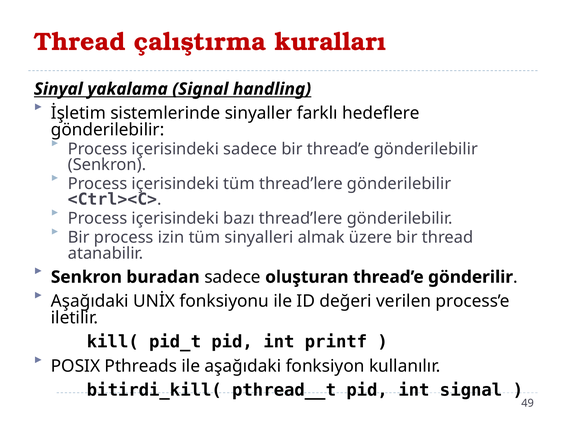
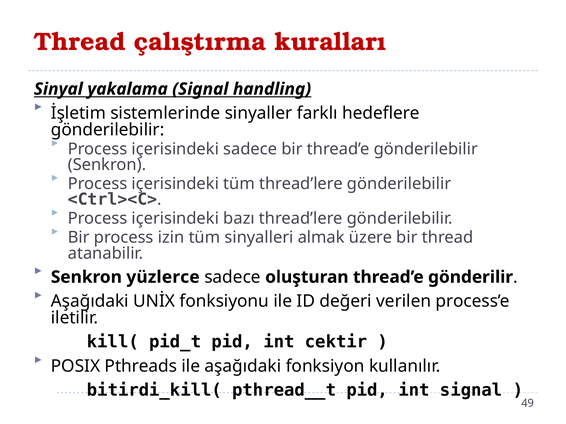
buradan: buradan -> yüzlerce (163, 277)
printf: printf -> cektir (336, 342)
